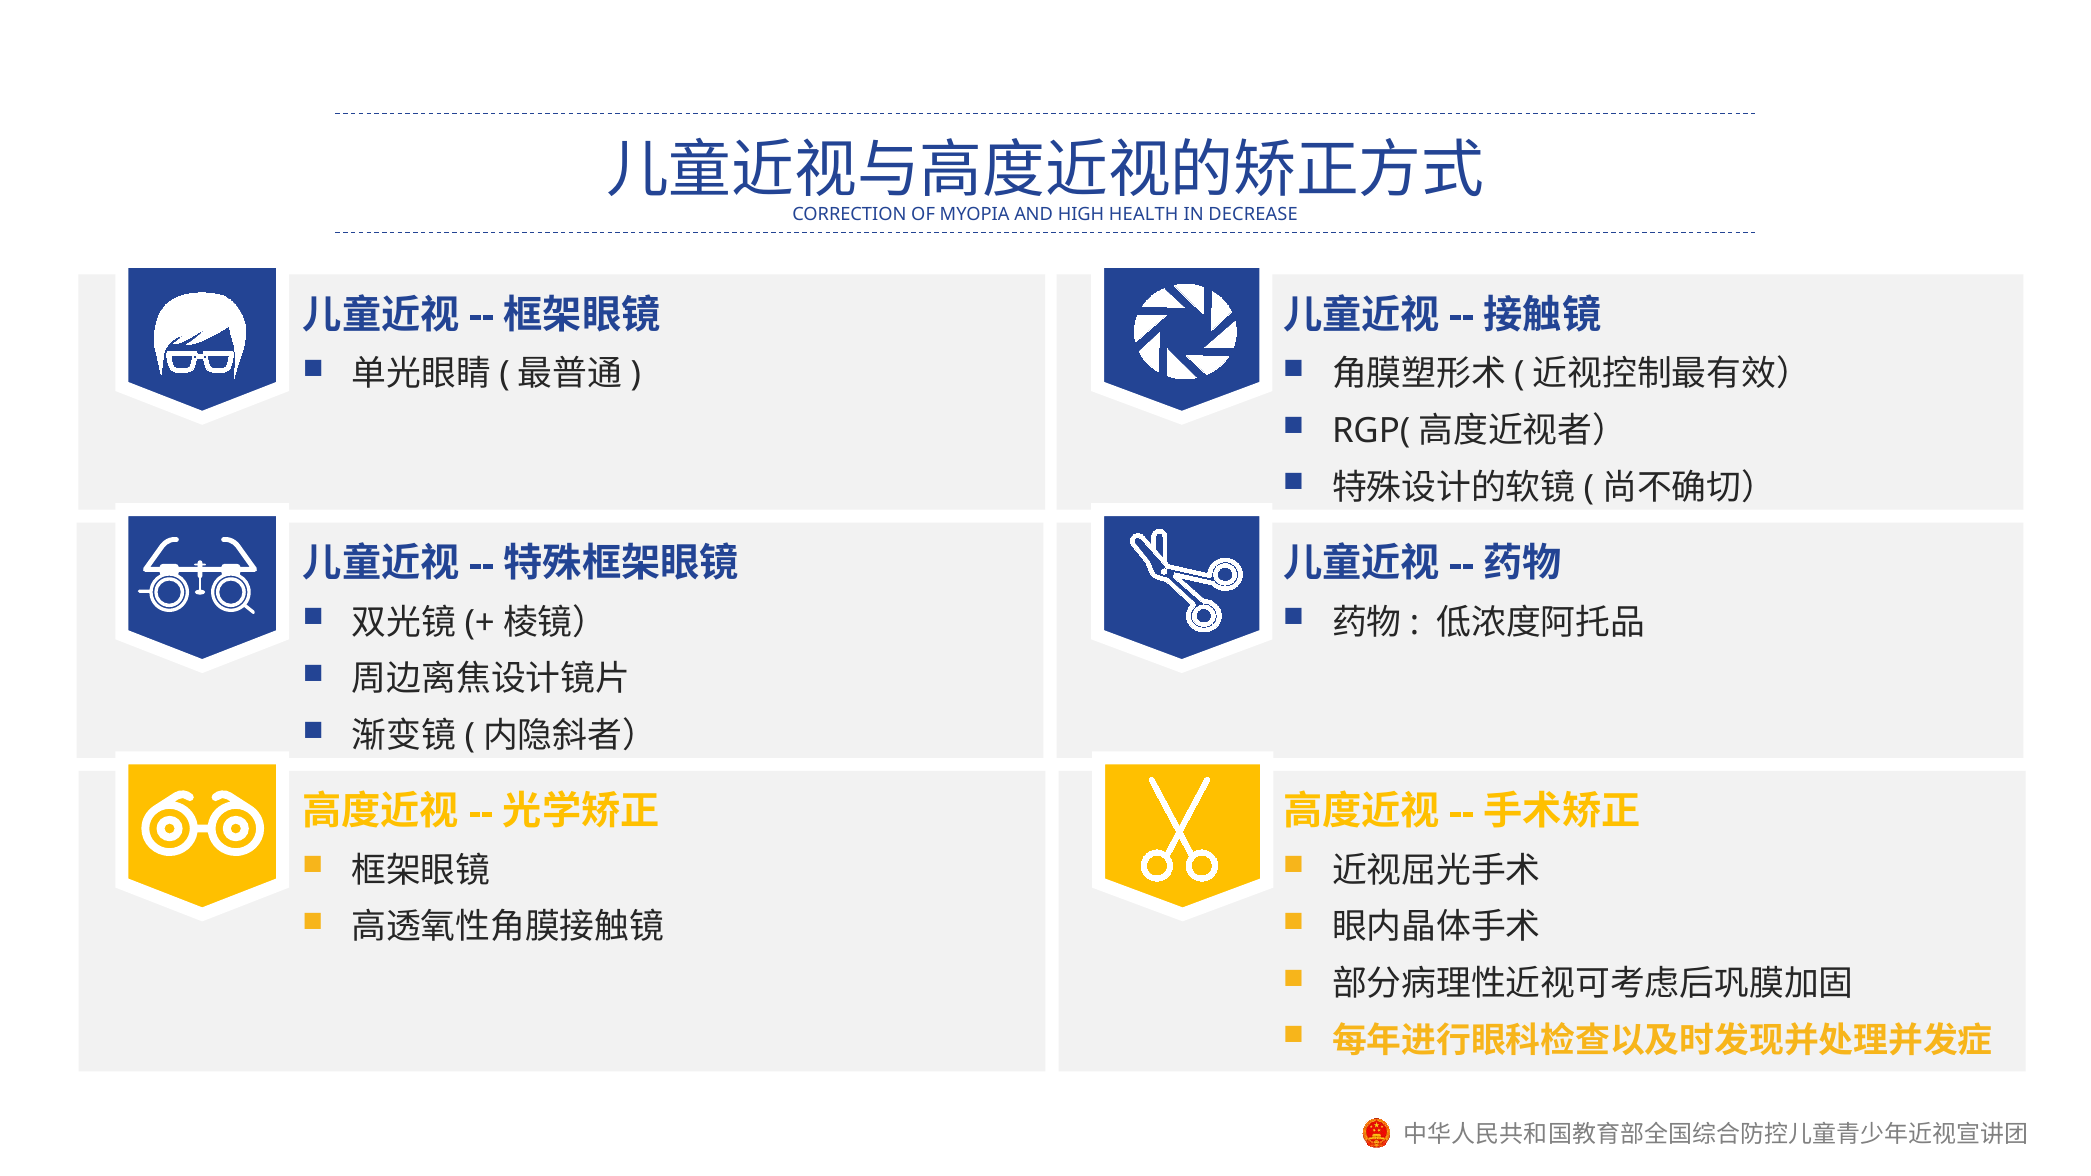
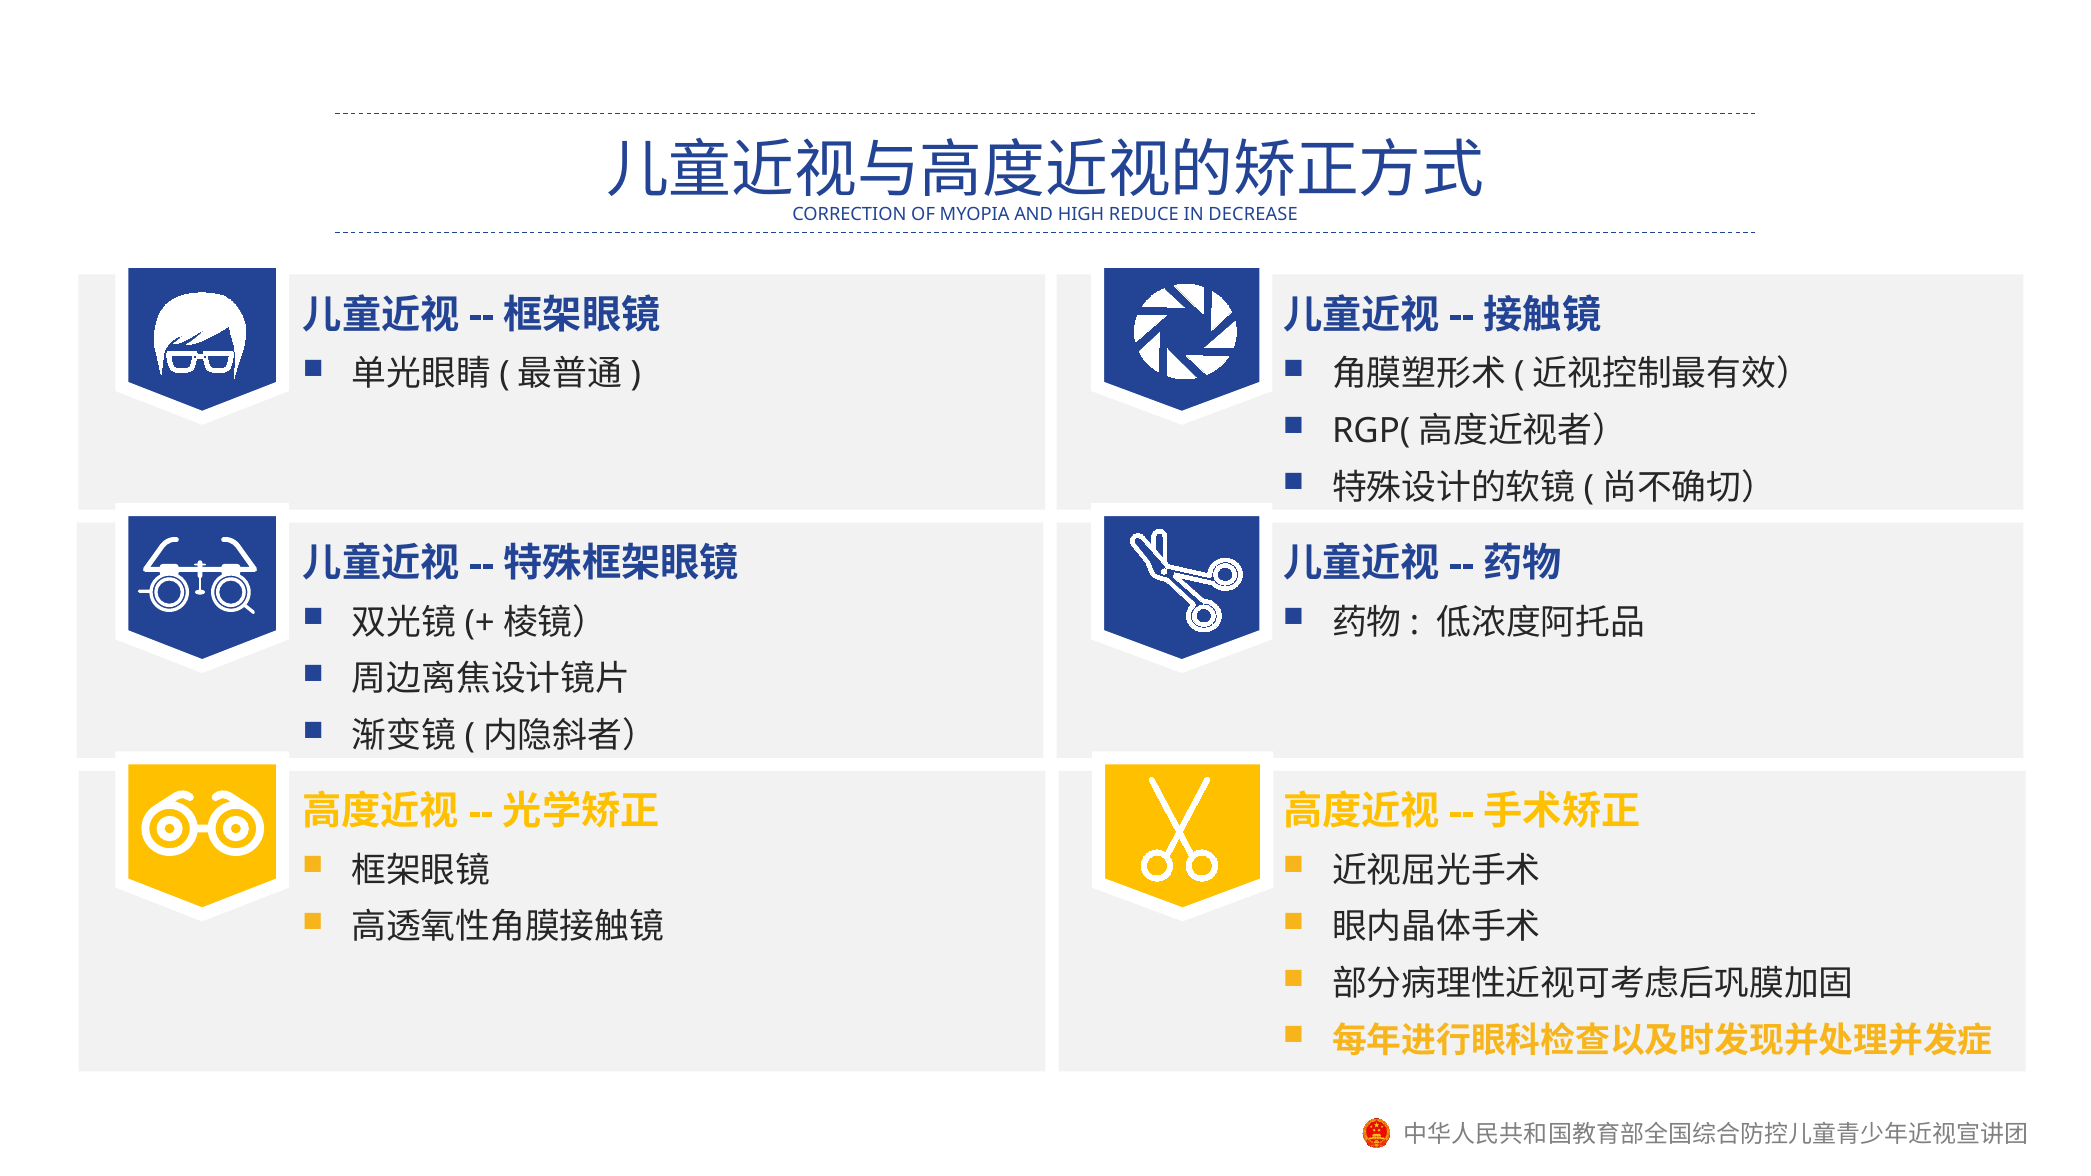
HEALTH: HEALTH -> REDUCE (1144, 214)
